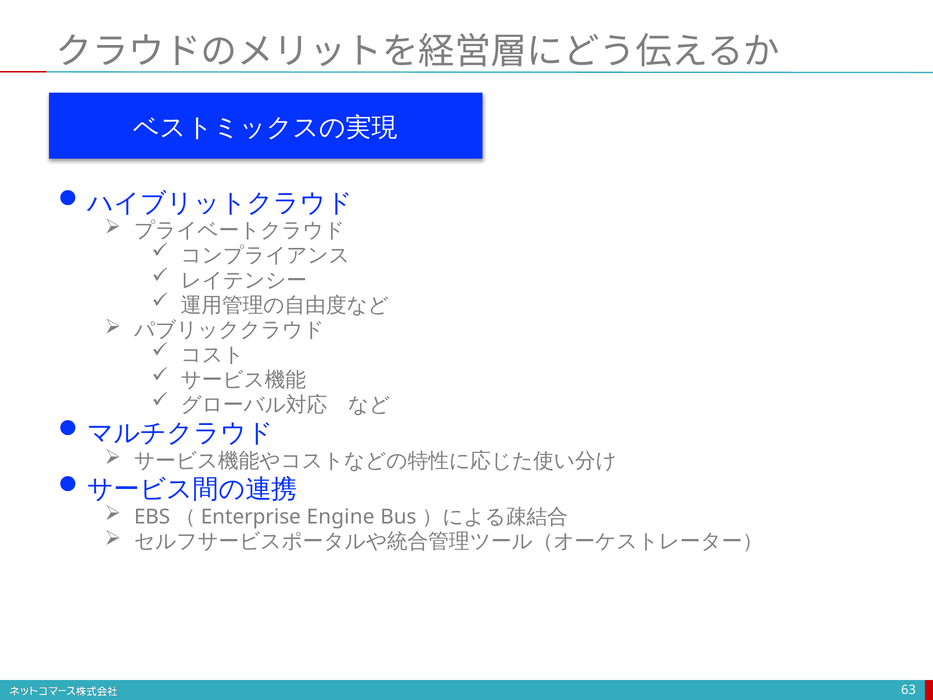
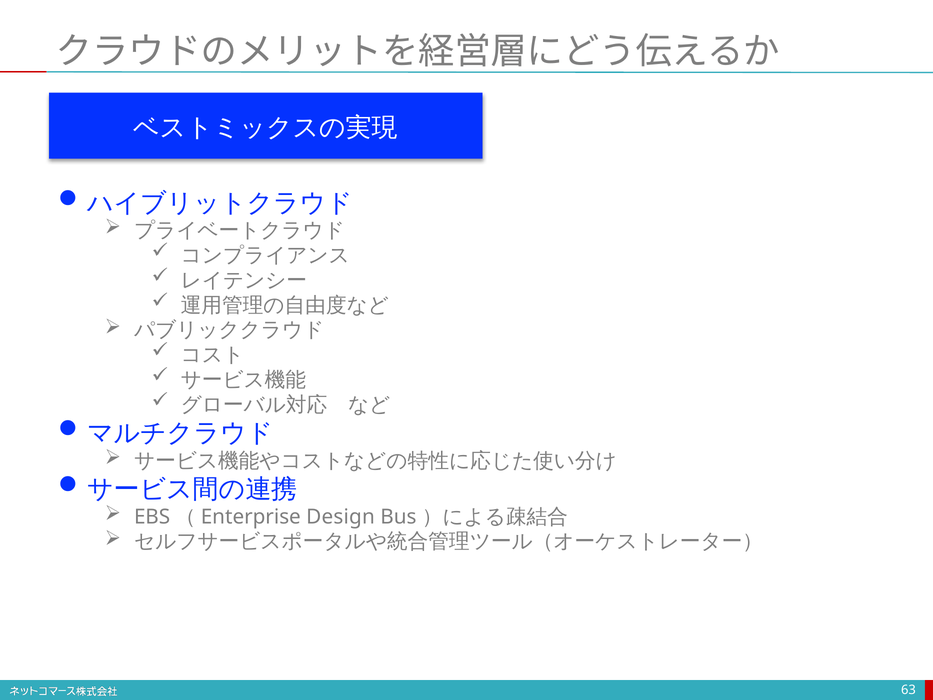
Engine: Engine -> Design (341, 517)
